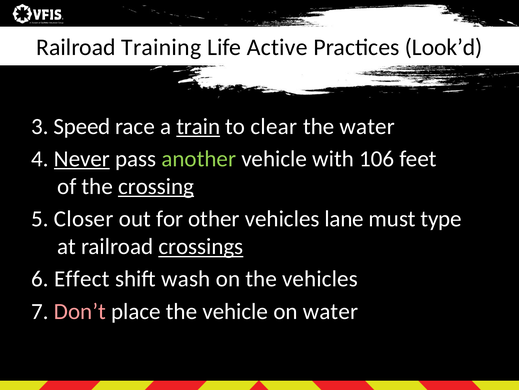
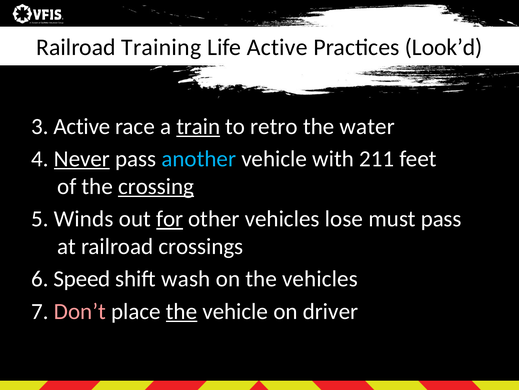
3 Speed: Speed -> Active (82, 126)
clear: clear -> retro (274, 126)
another colour: light green -> light blue (199, 158)
106: 106 -> 211 (377, 158)
Closer: Closer -> Winds (84, 218)
for underline: none -> present (170, 218)
lane: lane -> lose (344, 218)
must type: type -> pass (441, 218)
crossings underline: present -> none (201, 246)
Effect: Effect -> Speed (82, 278)
the underline: none -> present (182, 311)
on water: water -> driver (331, 311)
